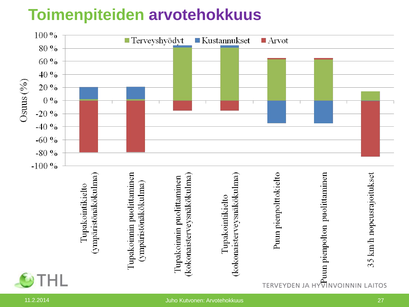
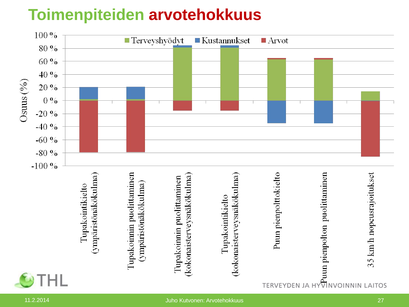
arvotehokkuus colour: purple -> red (205, 15)
